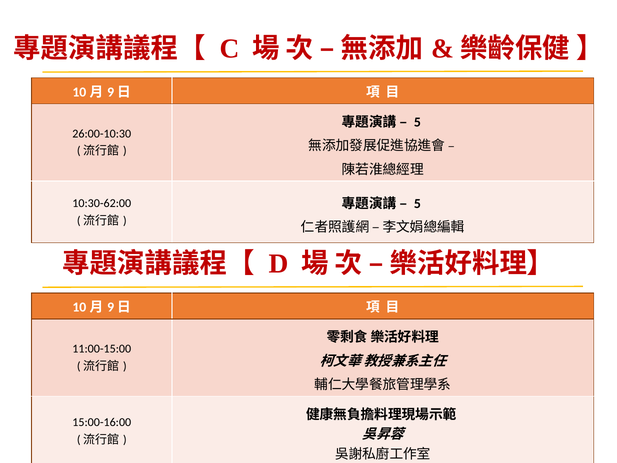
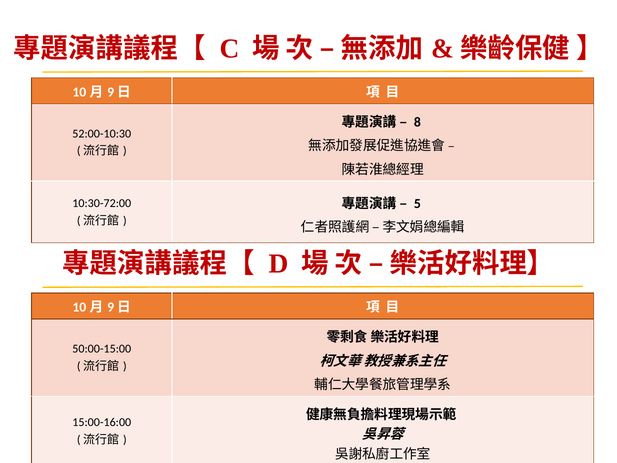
5: 5 -> 8 (417, 122)
26:00-10:30: 26:00-10:30 -> 52:00-10:30 (102, 134)
10:30-62:00: 10:30-62:00 -> 10:30-72:00 (102, 203)
11:00-15:00: 11:00-15:00 -> 50:00-15:00 (102, 349)
